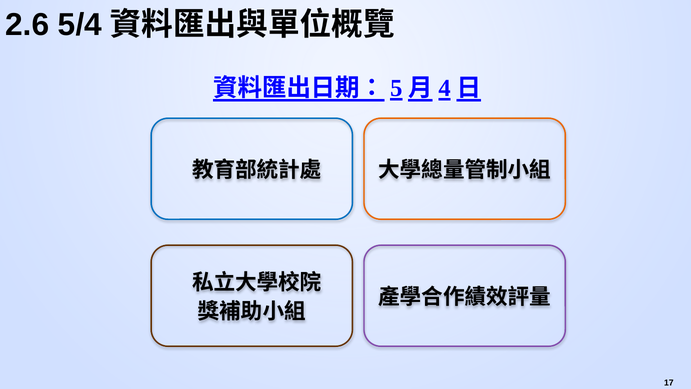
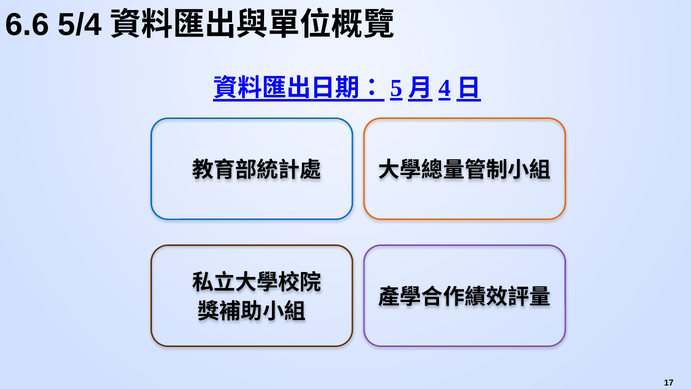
2.6: 2.6 -> 6.6 (27, 25)
